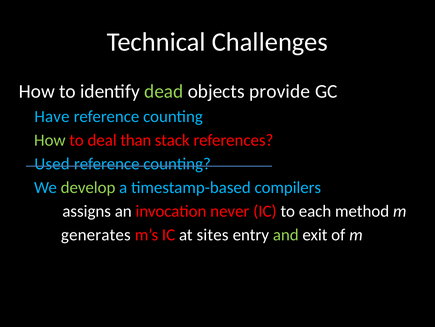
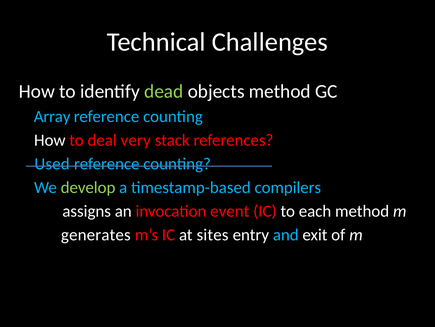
objects provide: provide -> method (280, 91)
Have: Have -> Array (52, 116)
How colour: light green -> white (50, 140)
than: than -> very (136, 140)
never: never -> event (230, 211)
and colour: light green -> light blue (286, 234)
